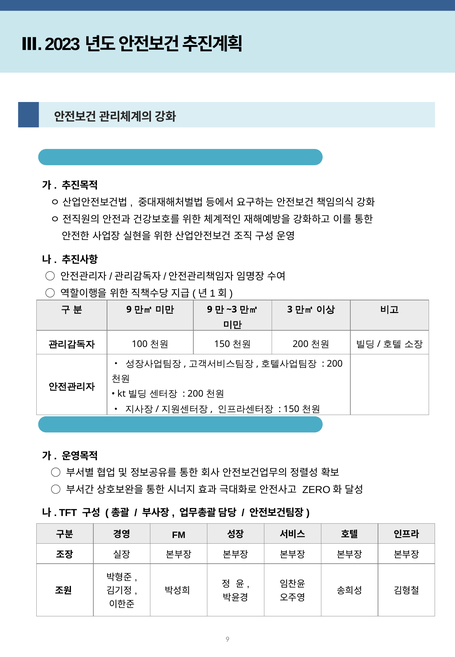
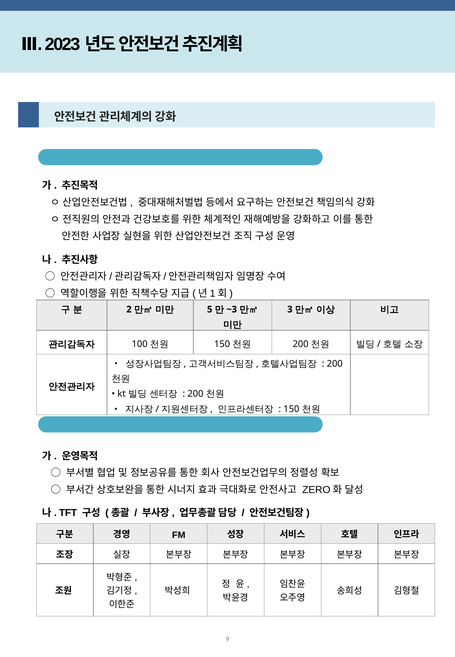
9: 9 -> 2 (129, 309)
9: 9 -> 5 (210, 309)
